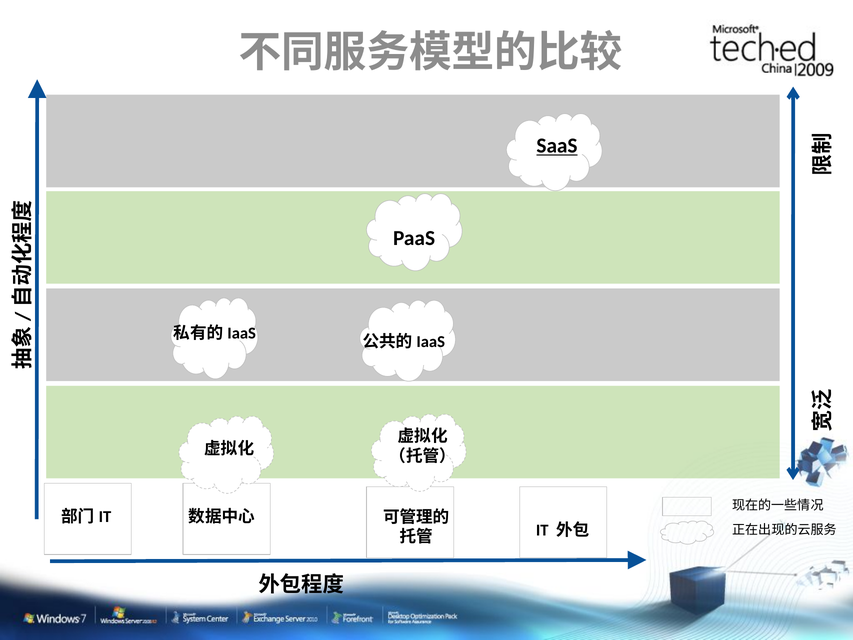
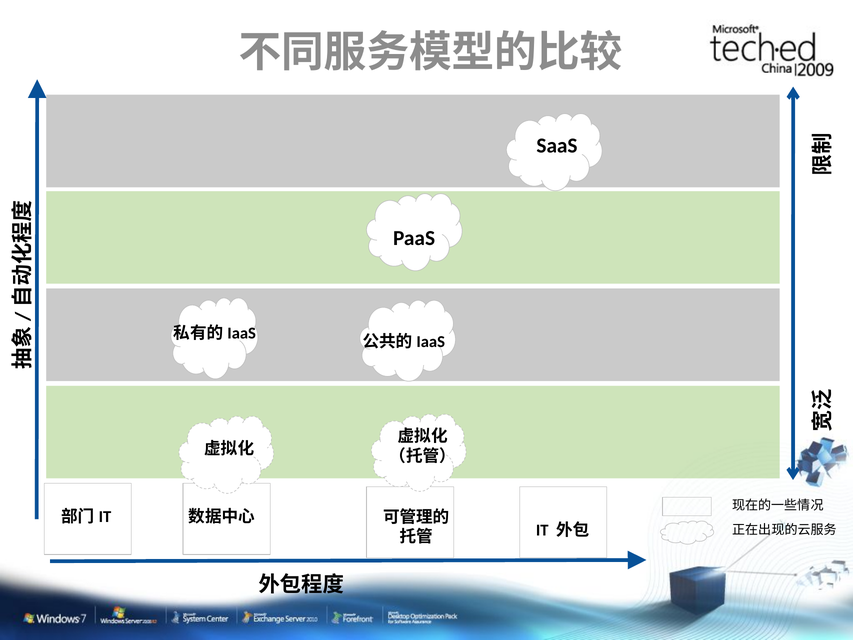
SaaS underline: present -> none (557, 146)
